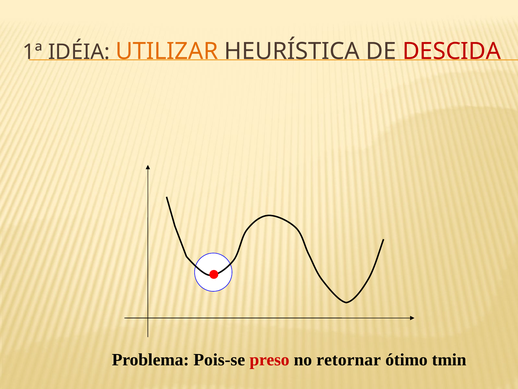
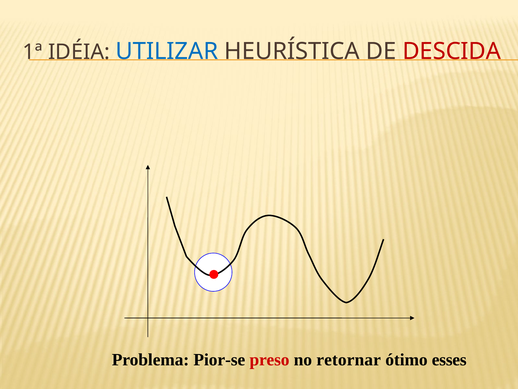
UTILIZAR colour: orange -> blue (167, 51)
Pois-se: Pois-se -> Pior-se (219, 359)
tmin: tmin -> esses (449, 359)
